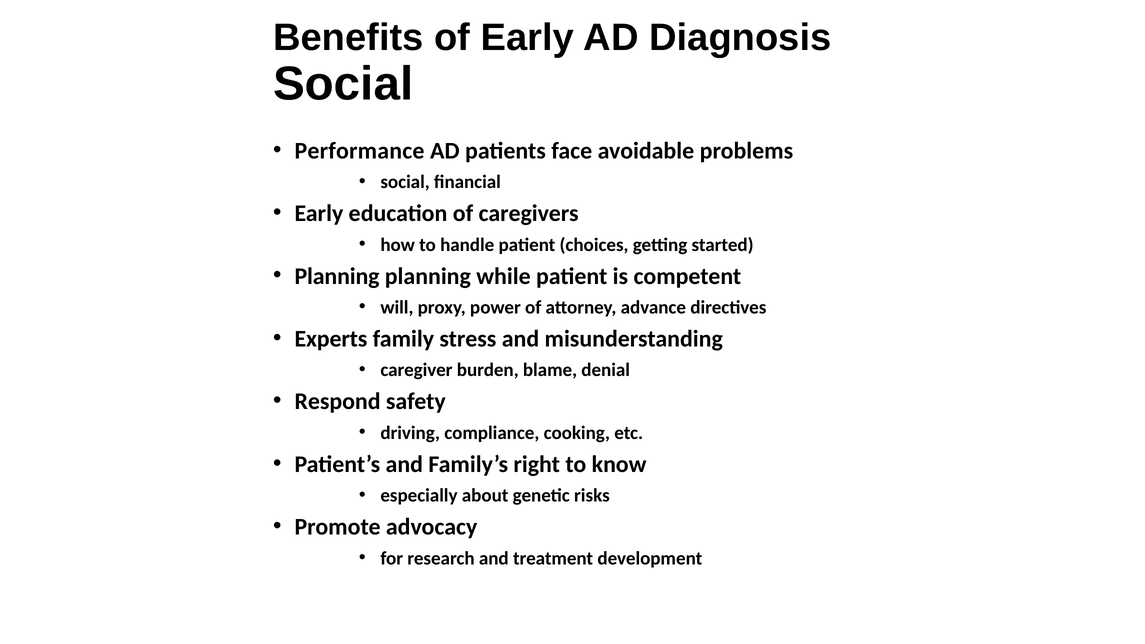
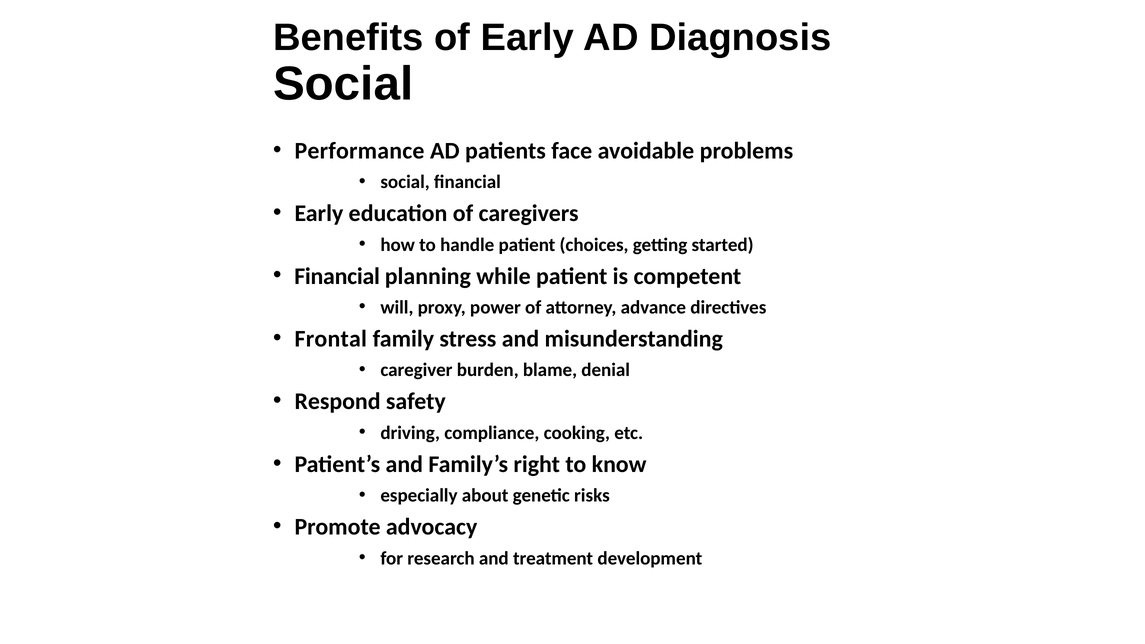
Planning: Planning -> Financial (337, 276)
Experts: Experts -> Frontal (331, 339)
